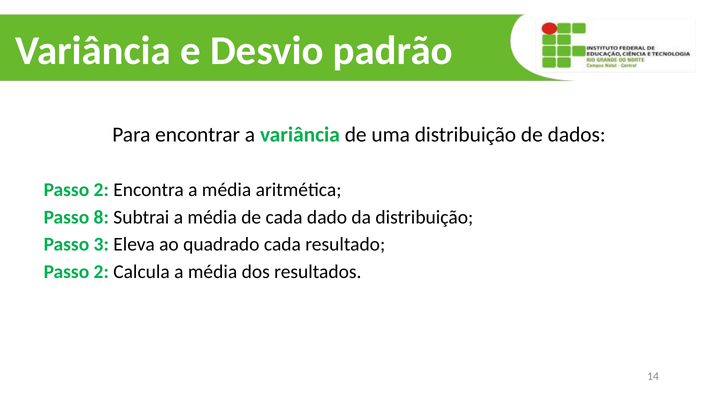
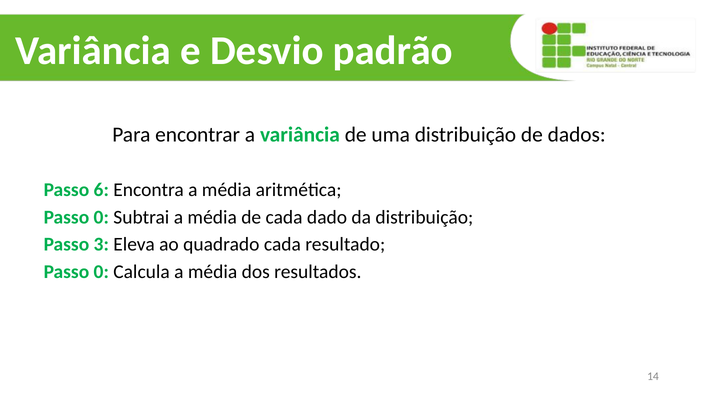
2: 2 -> 6 (101, 190)
8: 8 -> 0 (101, 217)
2: 2 -> 0 (101, 272)
